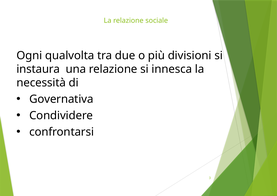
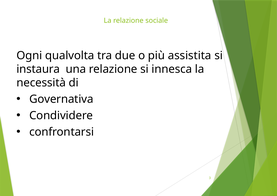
divisioni: divisioni -> assistita (190, 55)
